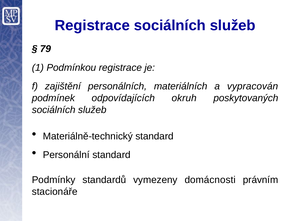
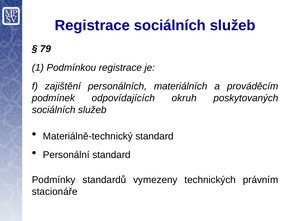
vypracován: vypracován -> prováděcím (253, 86)
domácnosti: domácnosti -> technických (210, 179)
